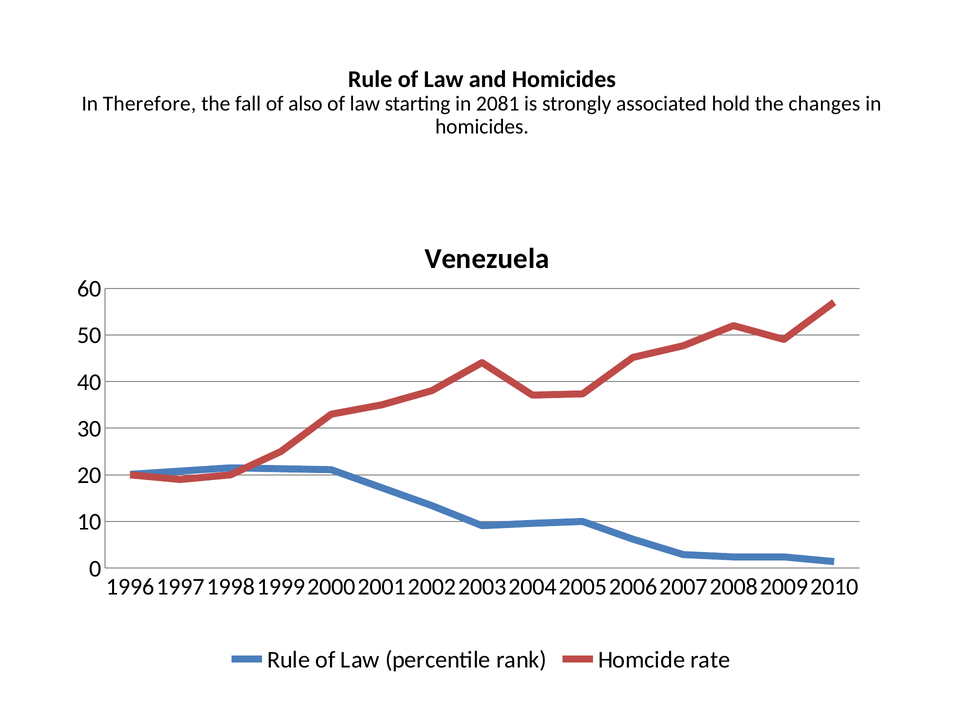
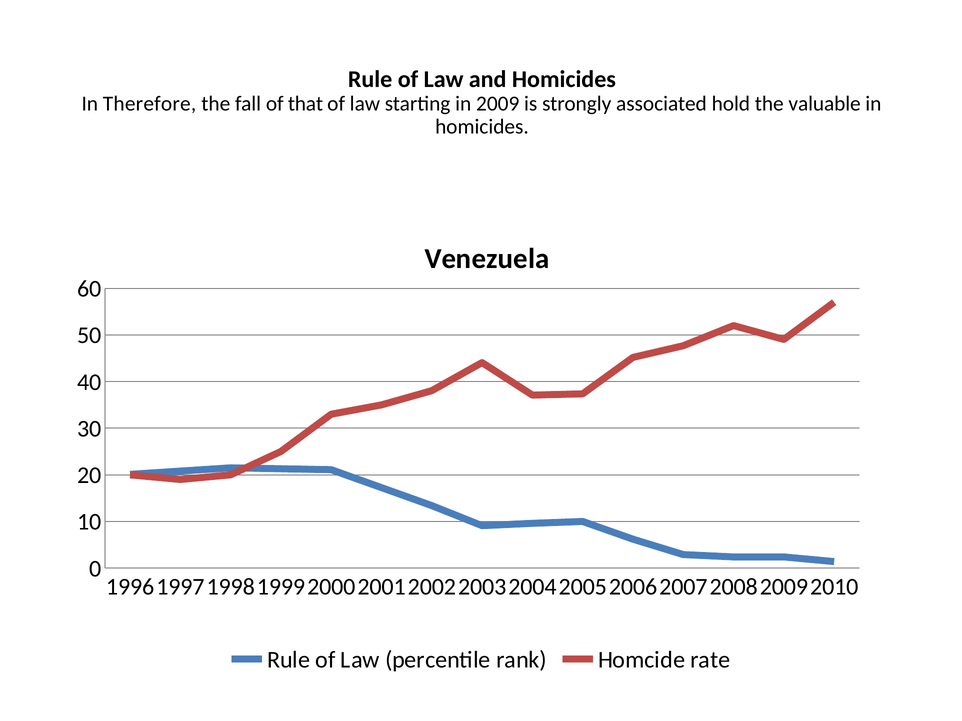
also: also -> that (305, 104)
2081: 2081 -> 2009 (498, 104)
changes: changes -> valuable (825, 104)
